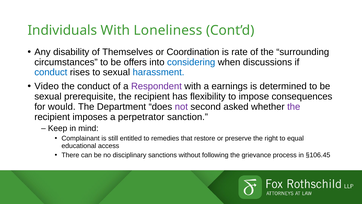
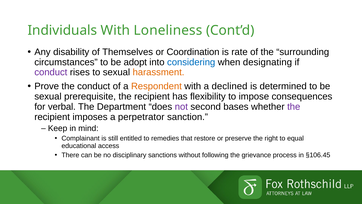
offers: offers -> adopt (135, 62)
discussions: discussions -> designating (267, 62)
conduct colour: blue -> purple (51, 72)
harassment colour: blue -> orange (159, 72)
Video: Video -> Prove (47, 86)
Respondent colour: purple -> orange (156, 86)
earnings: earnings -> declined (230, 86)
would: would -> verbal (62, 107)
asked: asked -> bases (236, 107)
